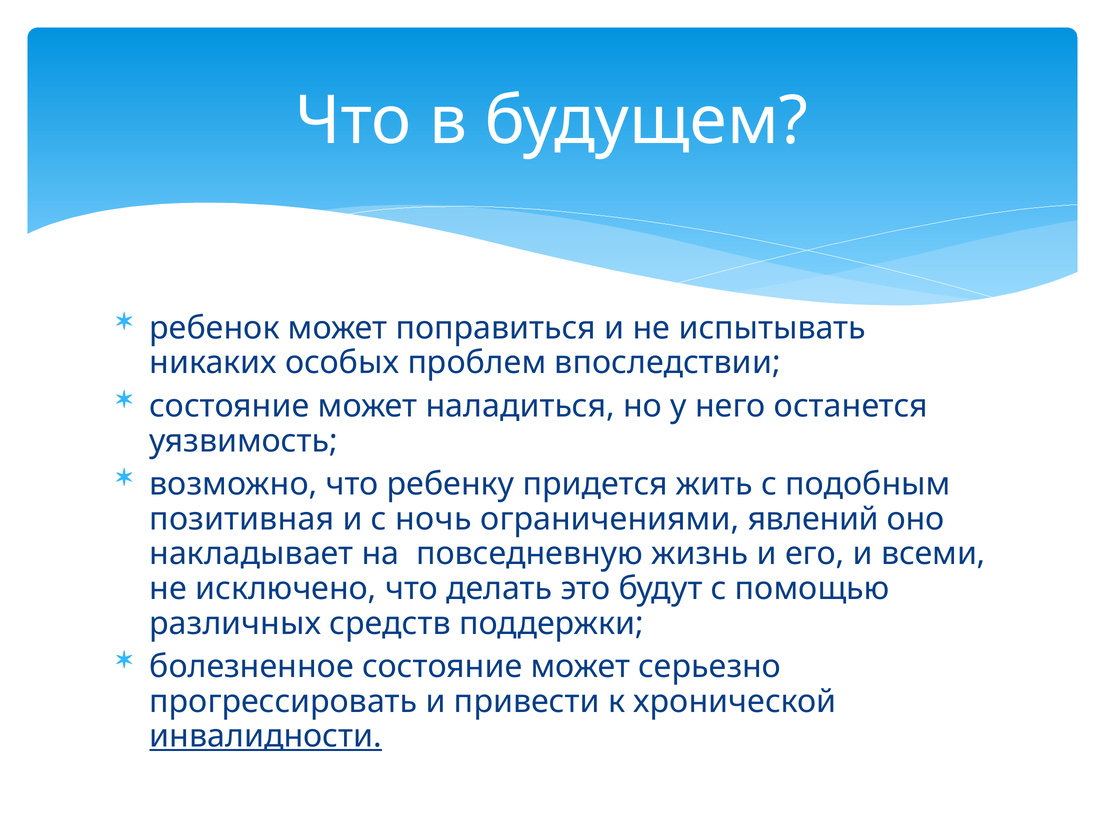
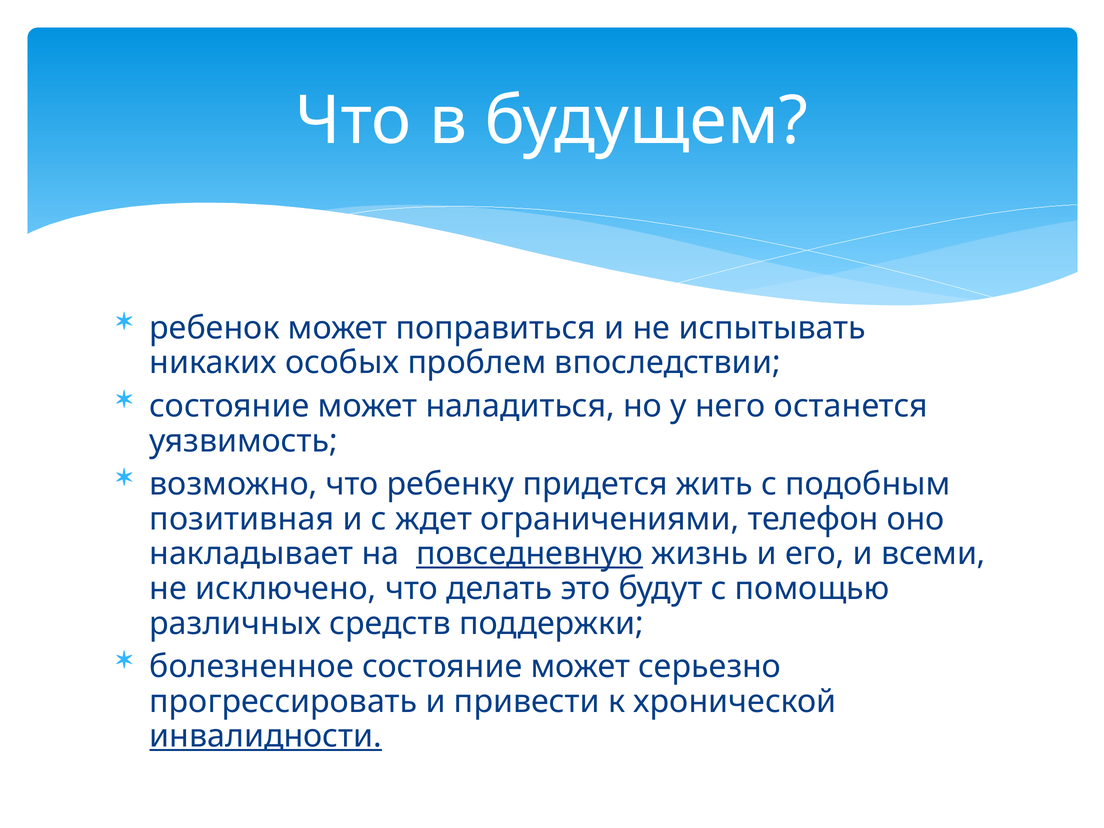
ночь: ночь -> ждет (434, 519)
явлений: явлений -> телефон (813, 519)
повседневную underline: none -> present (529, 554)
